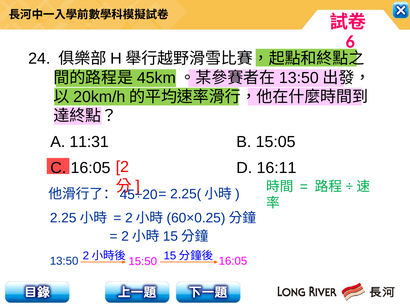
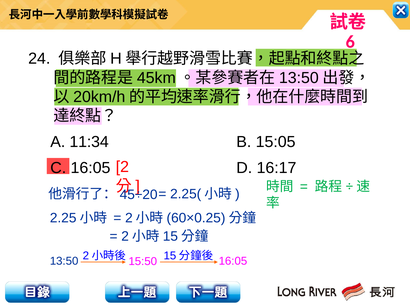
11:31: 11:31 -> 11:34 (89, 142)
16:11: 16:11 -> 16:17 (277, 168)
